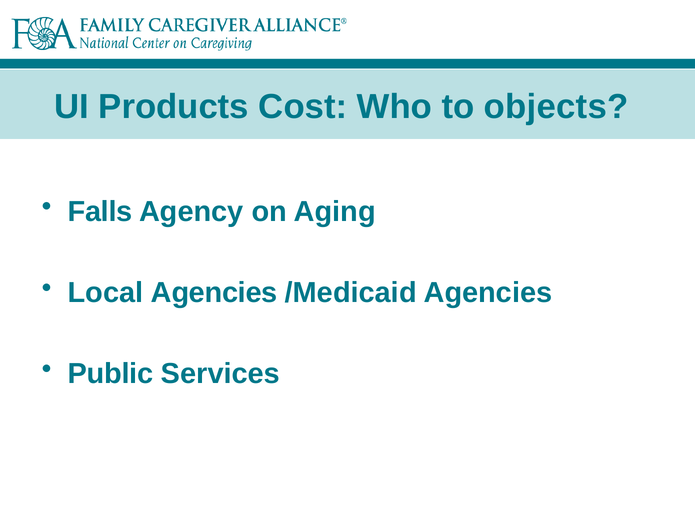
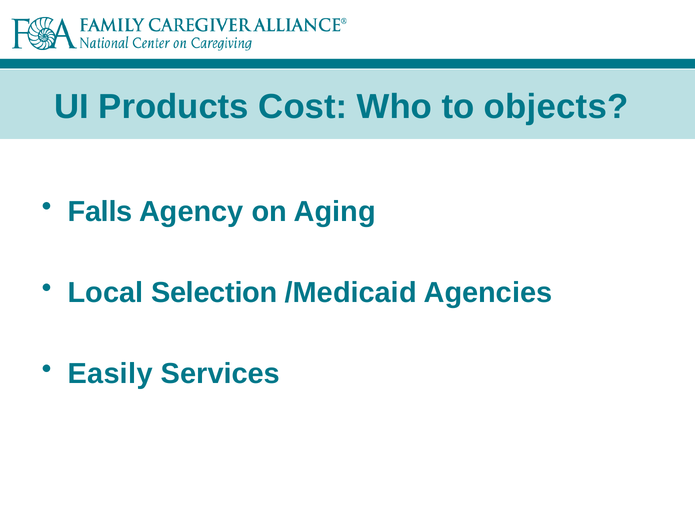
Local Agencies: Agencies -> Selection (214, 293)
Public: Public -> Easily (110, 374)
